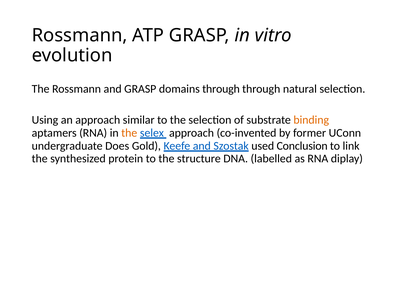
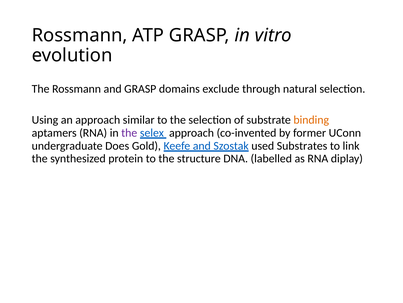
domains through: through -> exclude (221, 89)
the colour: orange -> purple (129, 133)
Conclusion: Conclusion -> Substrates (302, 146)
